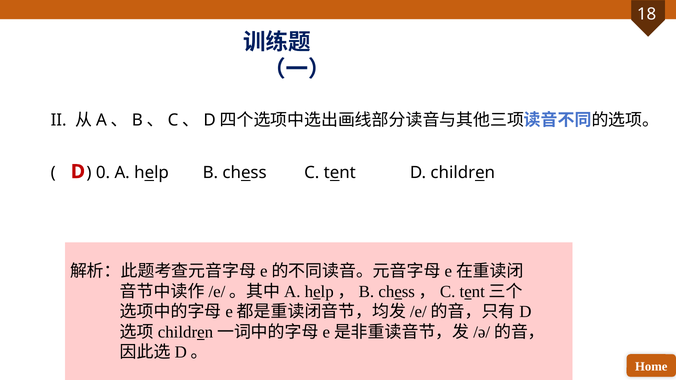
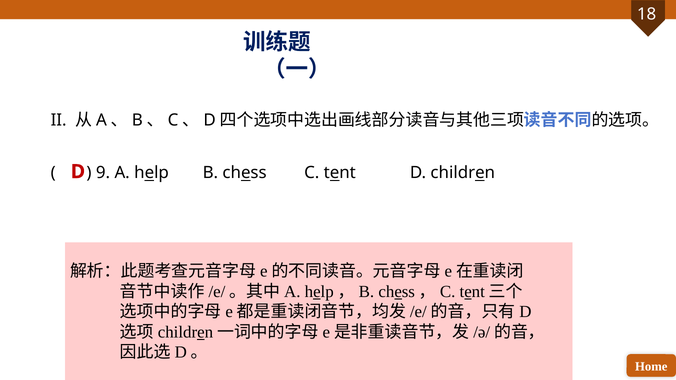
0: 0 -> 9 (103, 173)
